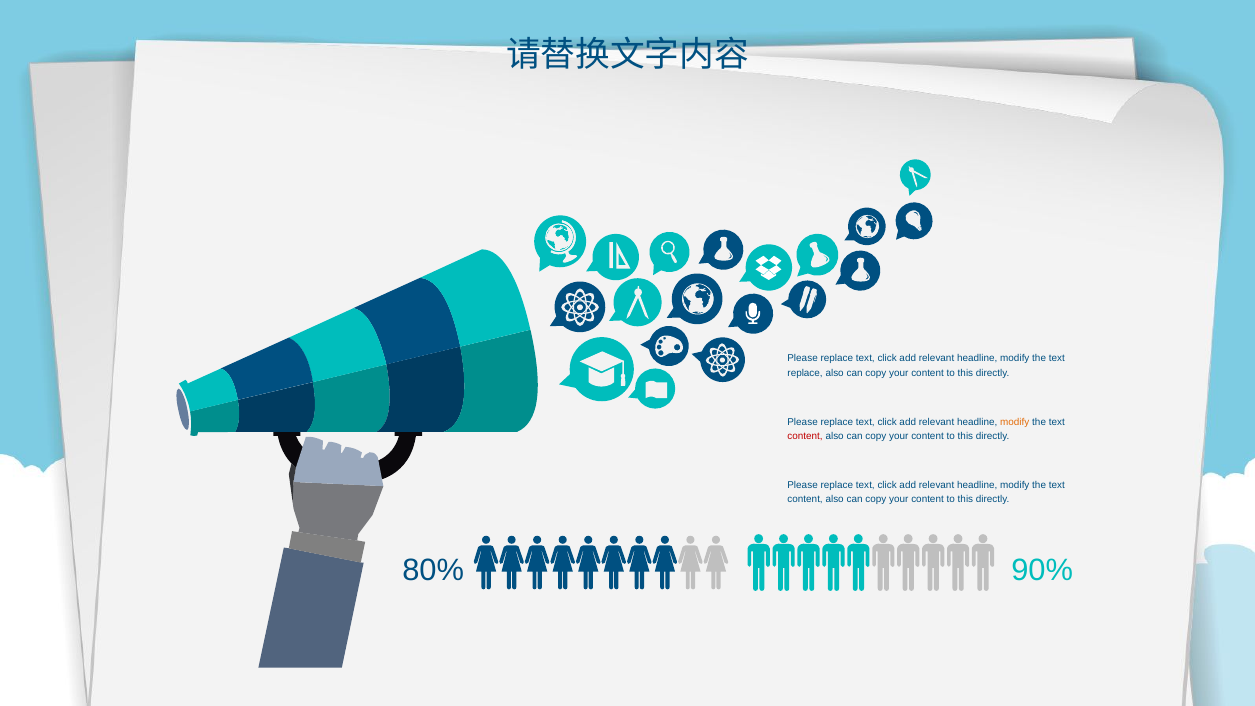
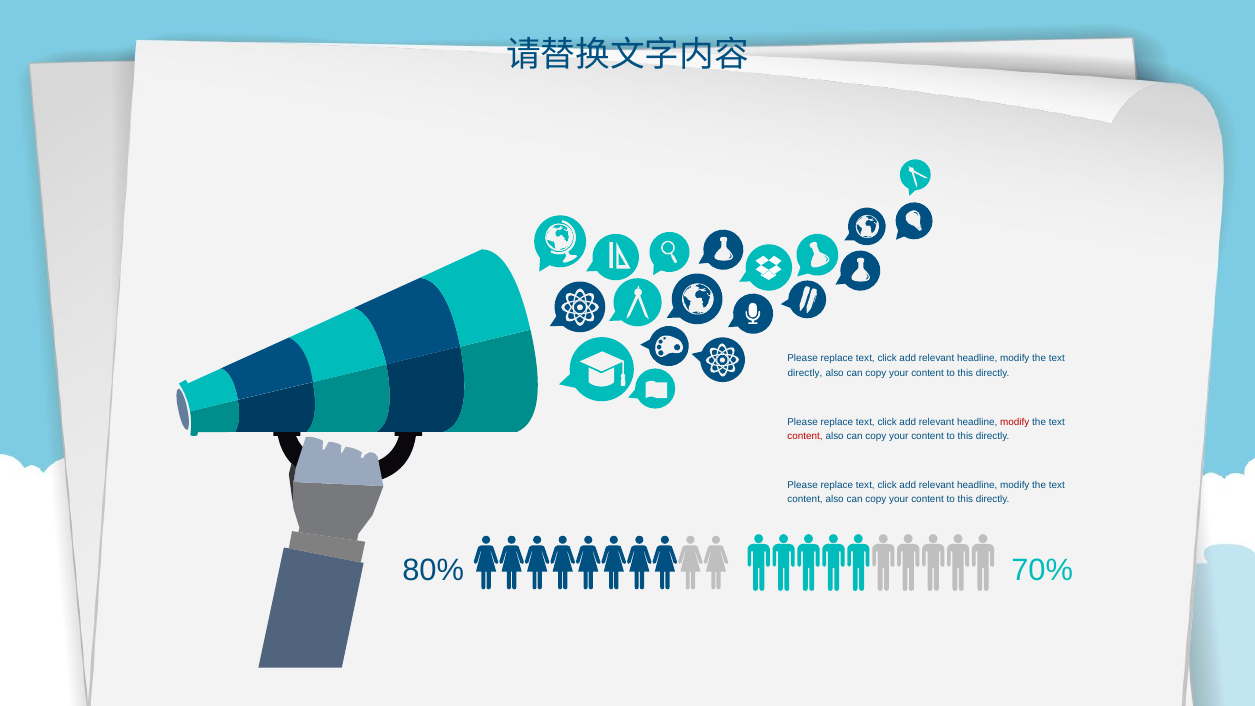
replace: replace -> directly (805, 373)
modify colour: orange -> red (1015, 422)
90%: 90% -> 70% (1042, 570)
